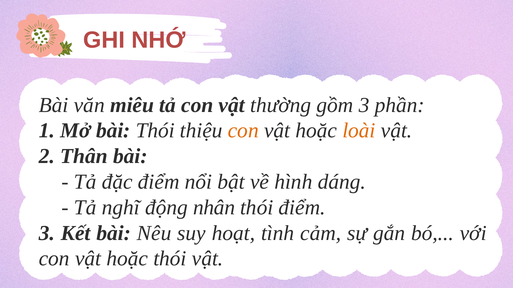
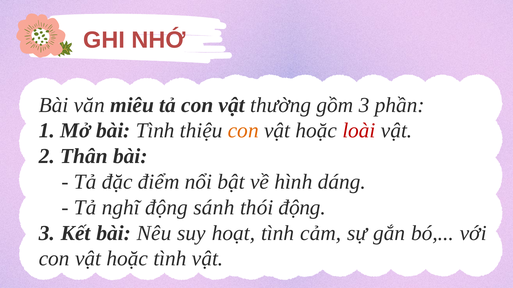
bài Thói: Thói -> Tình (155, 131)
loài colour: orange -> red (359, 131)
nhân: nhân -> sánh (214, 208)
thói điểm: điểm -> động (302, 208)
hoặc thói: thói -> tình (170, 259)
